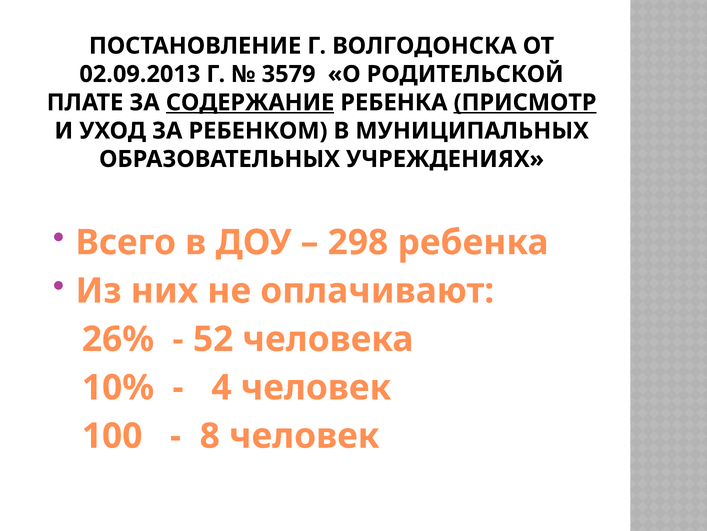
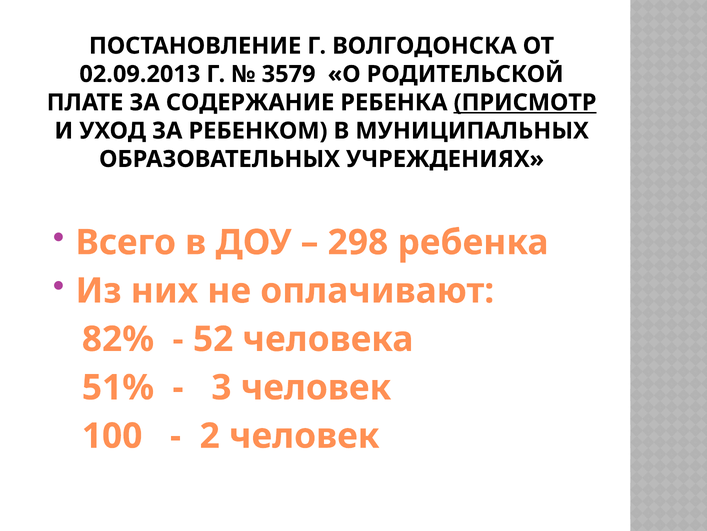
СОДЕРЖАНИЕ underline: present -> none (250, 102)
26%: 26% -> 82% (118, 339)
10%: 10% -> 51% (118, 387)
4: 4 -> 3 (221, 387)
8: 8 -> 2 (210, 435)
